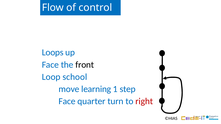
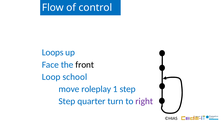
learning: learning -> roleplay (96, 89)
Face: Face -> Step (67, 102)
right colour: red -> purple (144, 102)
